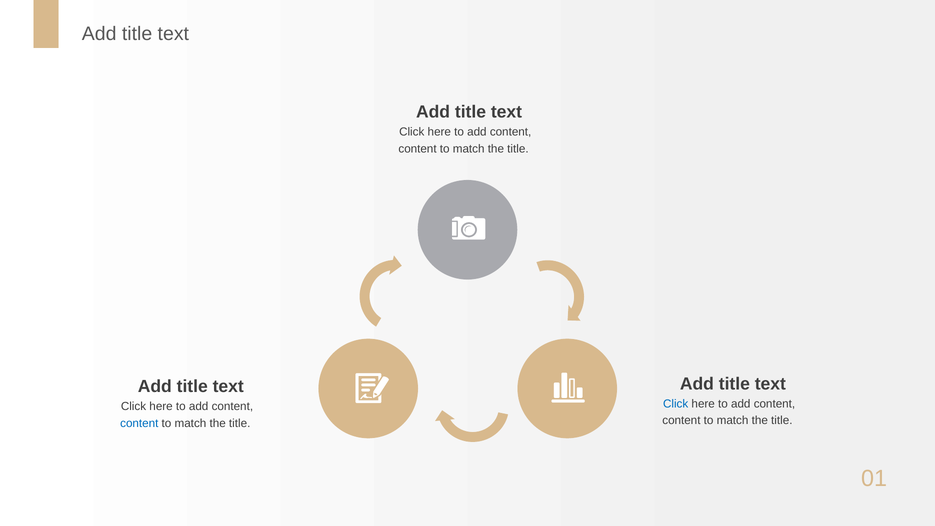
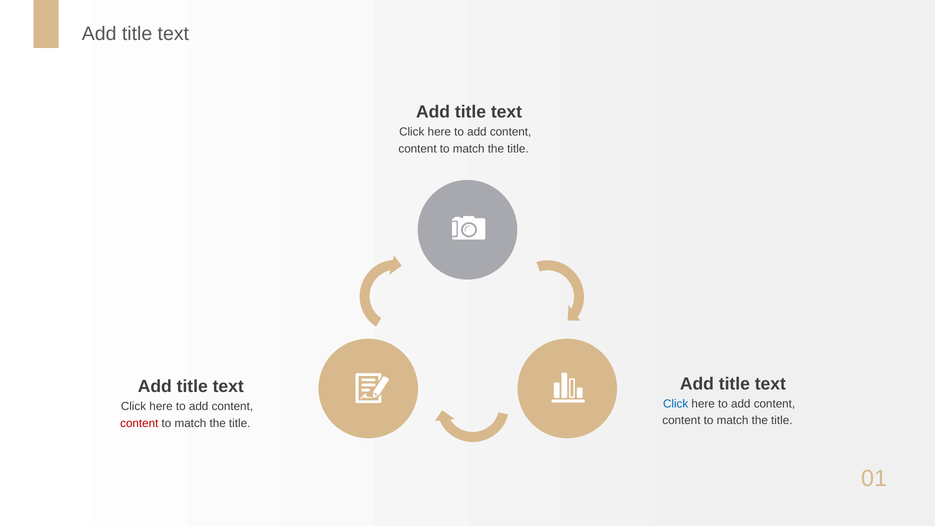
content colour: blue -> red (139, 423)
